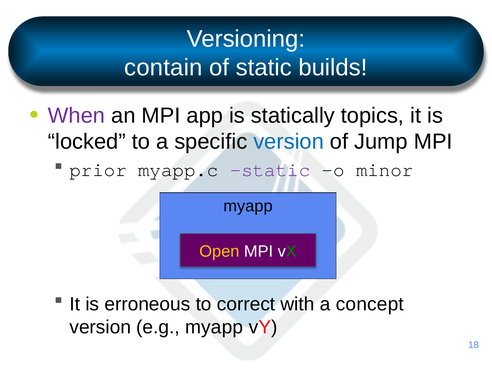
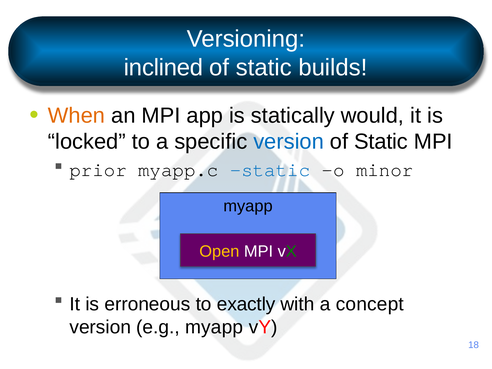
contain: contain -> inclined (164, 68)
When colour: purple -> orange (77, 116)
topics: topics -> would (372, 116)
Jump: Jump -> Static (381, 142)
static colour: purple -> blue (270, 170)
correct: correct -> exactly (246, 304)
